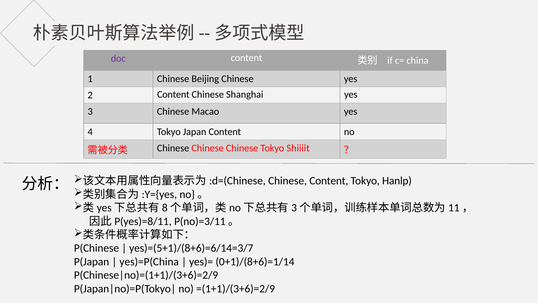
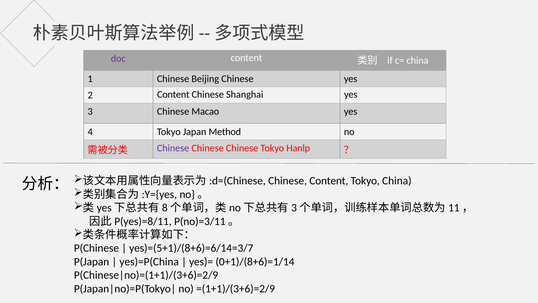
Japan Content: Content -> Method (225, 132)
Chinese colour: black -> purple (173, 148)
Shiiiit: Shiiiit -> Hanlp (298, 148)
Tokyo Hanlp: Hanlp -> China (397, 181)
